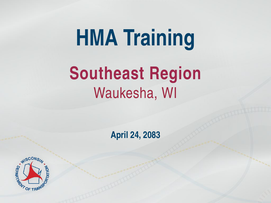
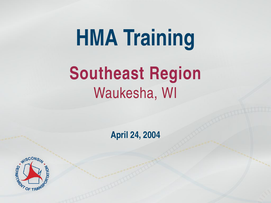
2083: 2083 -> 2004 (152, 135)
